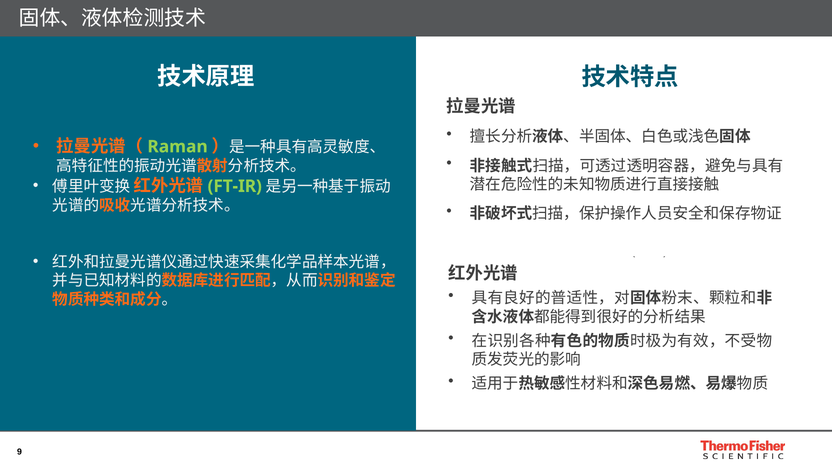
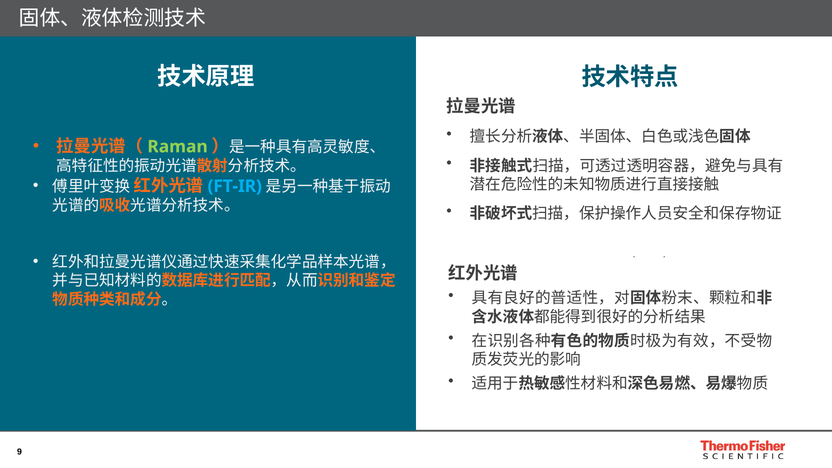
FT-IR colour: light green -> light blue (235, 186)
